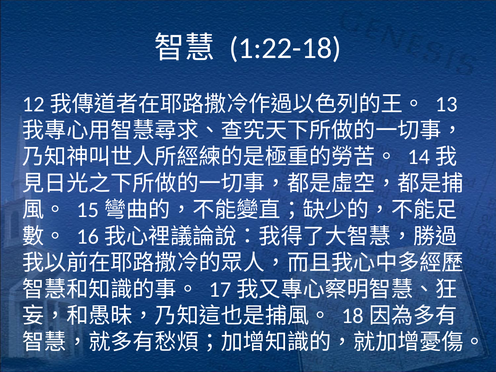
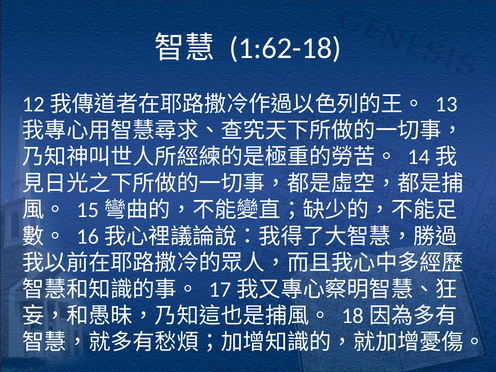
1:22-18: 1:22-18 -> 1:62-18 (285, 48)
